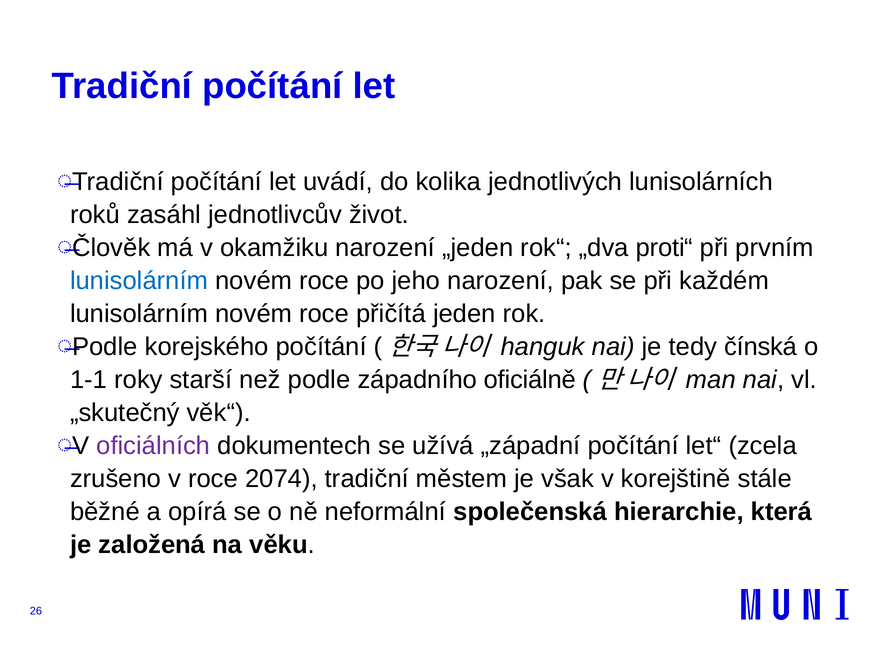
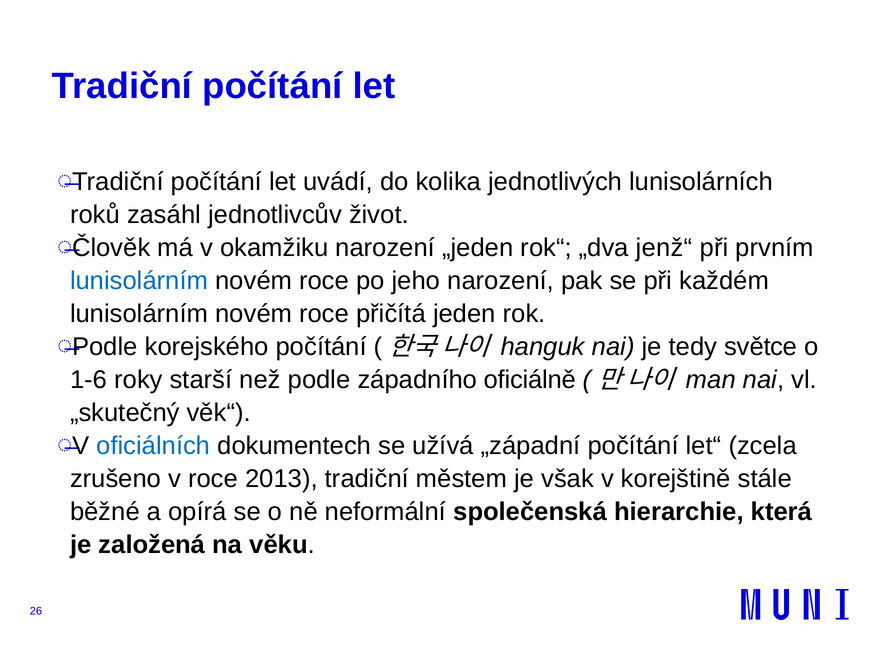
proti“: proti“ -> jenž“ (664, 248)
čínská: čínská -> světce (761, 347)
1-1: 1-1 -> 1-6 (89, 380)
oficiálních colour: purple -> blue (153, 446)
2074: 2074 -> 2013 (281, 479)
